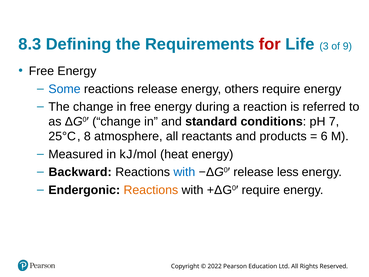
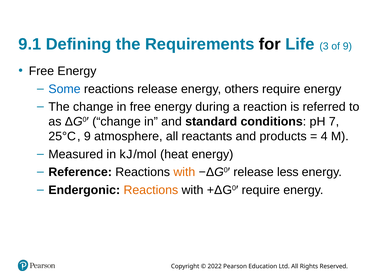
8.3: 8.3 -> 9.1 (30, 44)
for colour: red -> black (270, 44)
8: 8 -> 9 (87, 136)
6: 6 -> 4 (324, 136)
Backward: Backward -> Reference (80, 172)
with colour: blue -> orange (184, 172)
